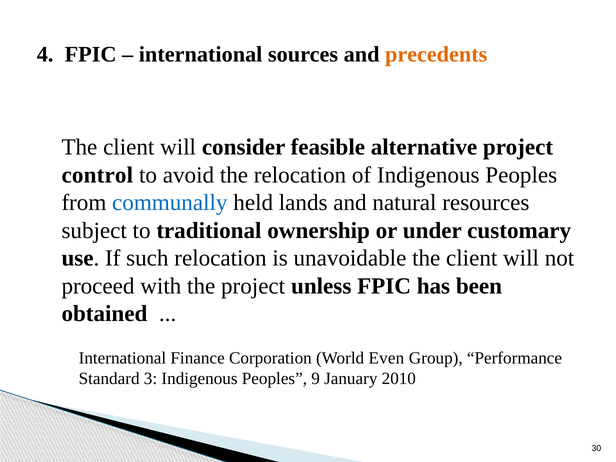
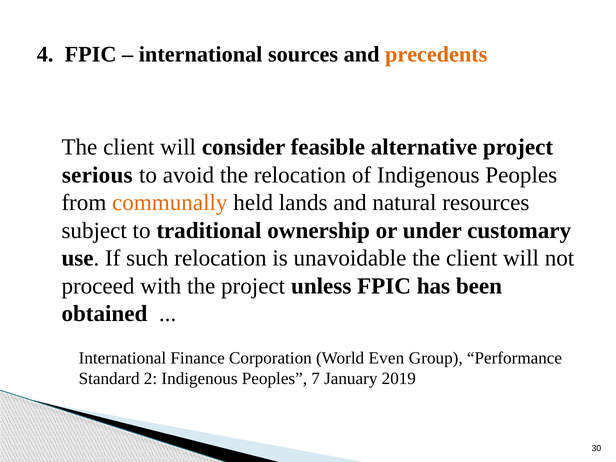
control: control -> serious (97, 175)
communally colour: blue -> orange (170, 203)
3: 3 -> 2 (151, 379)
9: 9 -> 7 (316, 379)
2010: 2010 -> 2019 (399, 379)
